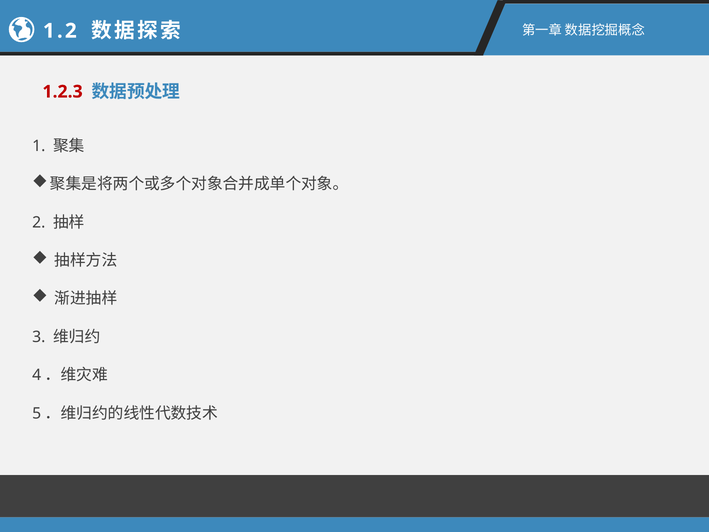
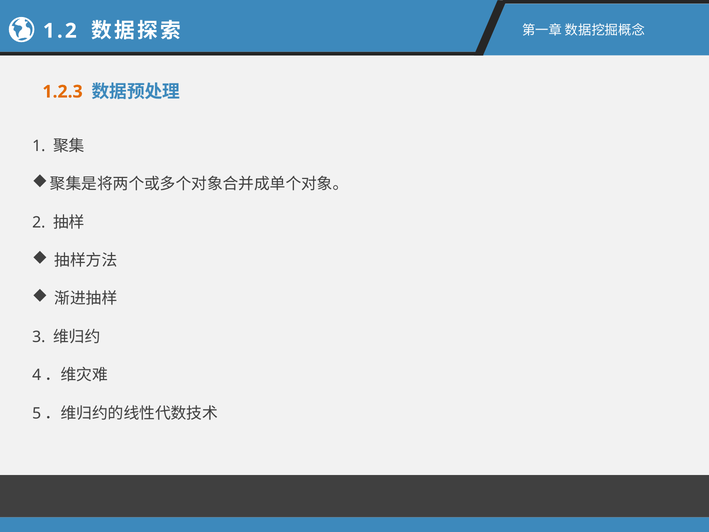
1.2.3 colour: red -> orange (63, 92)
